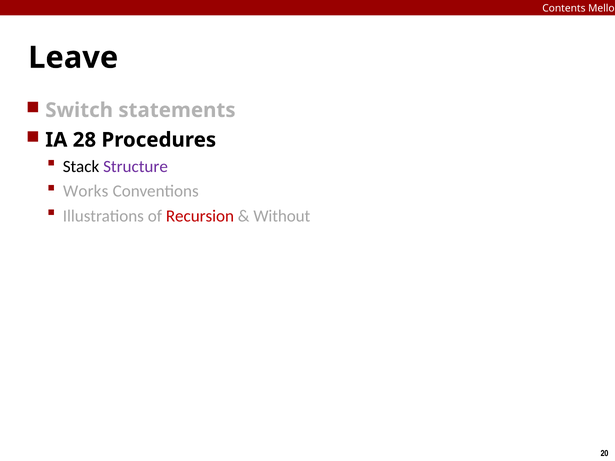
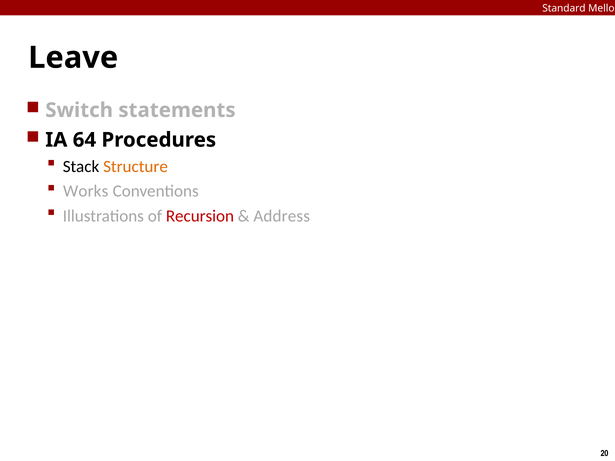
Contents: Contents -> Standard (564, 8)
28: 28 -> 64 (84, 140)
Structure colour: purple -> orange (136, 167)
Without: Without -> Address (282, 216)
